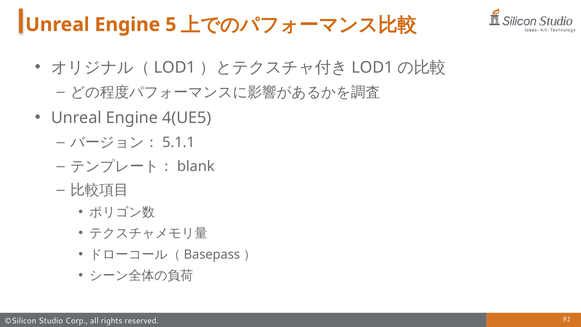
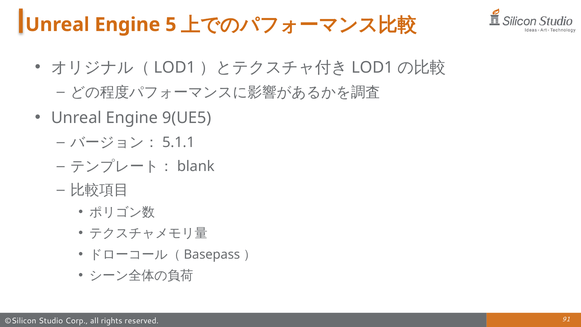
4(UE5: 4(UE5 -> 9(UE5 (187, 118)
